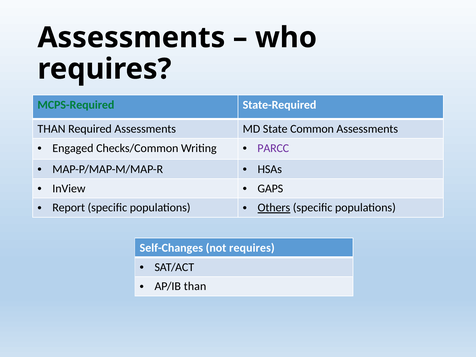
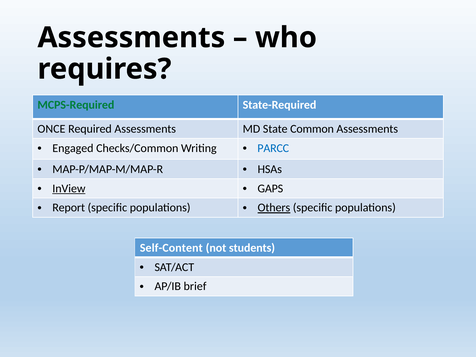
THAN: THAN -> ONCE (51, 129)
PARCC colour: purple -> blue (273, 148)
InView underline: none -> present (69, 188)
Self-Changes: Self-Changes -> Self-Content (171, 248)
not requires: requires -> students (252, 248)
AP/IB than: than -> brief (195, 286)
